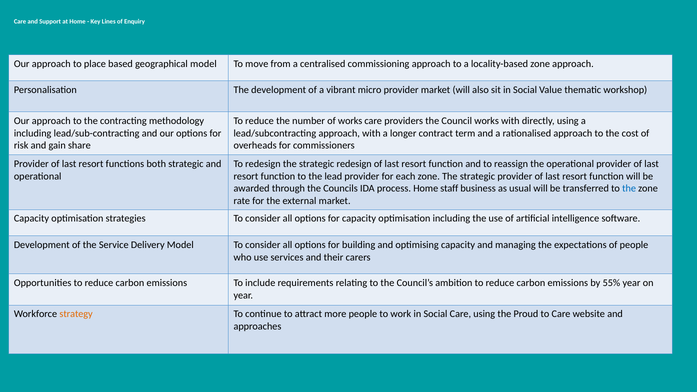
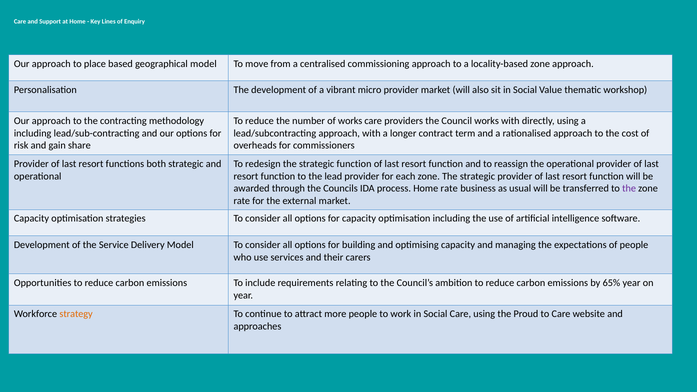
strategic redesign: redesign -> function (354, 164)
Home staff: staff -> rate (449, 189)
the colour: blue -> purple (629, 189)
55%: 55% -> 65% (611, 283)
